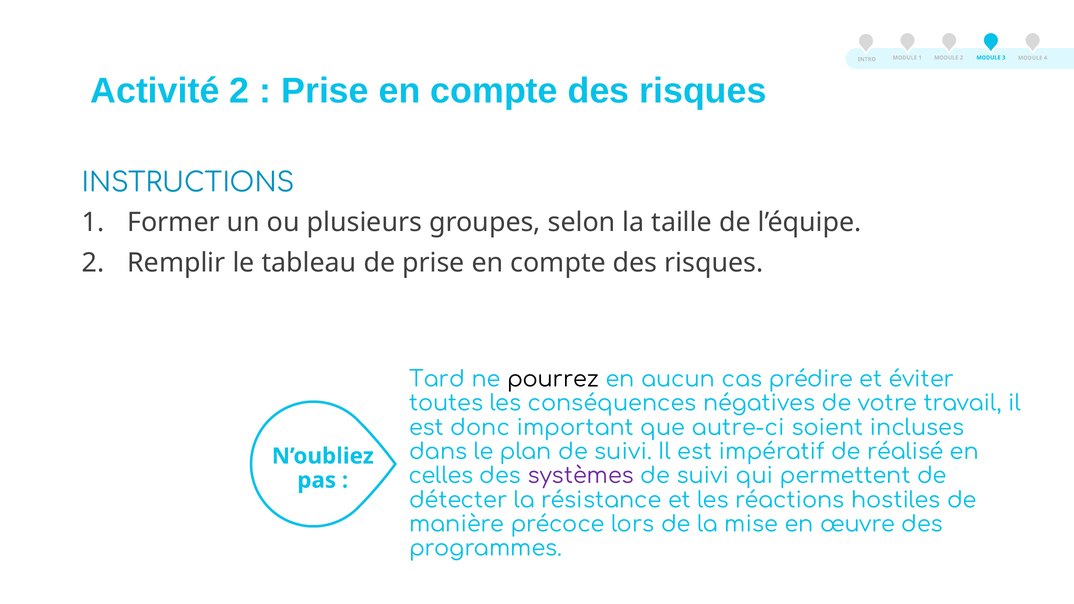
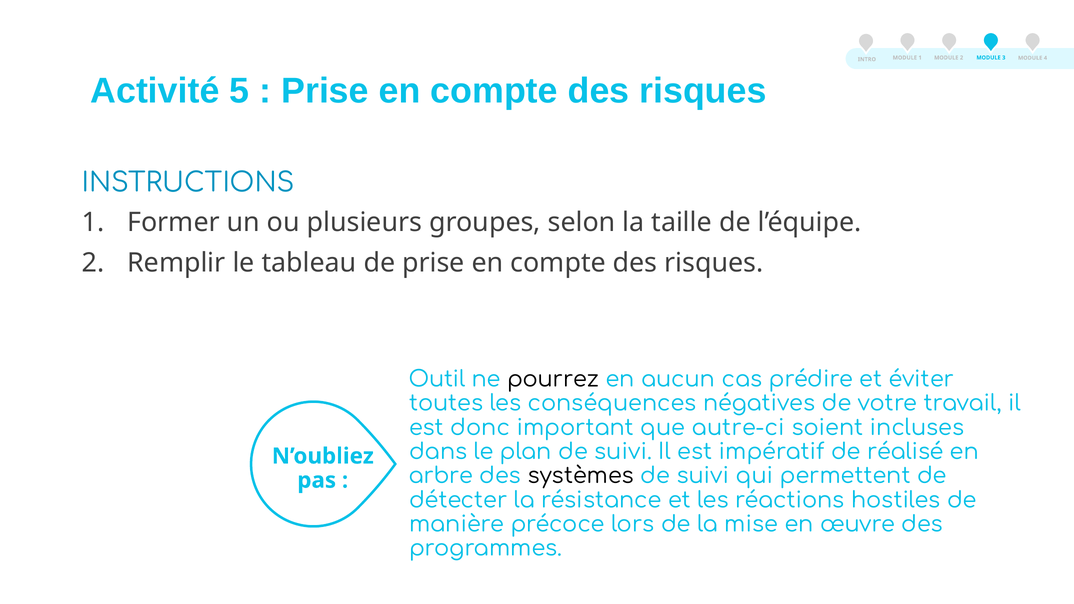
Activité 2: 2 -> 5 (239, 91)
Tard: Tard -> Outil (437, 380)
celles: celles -> arbre (441, 476)
systèmes colour: purple -> black (581, 476)
